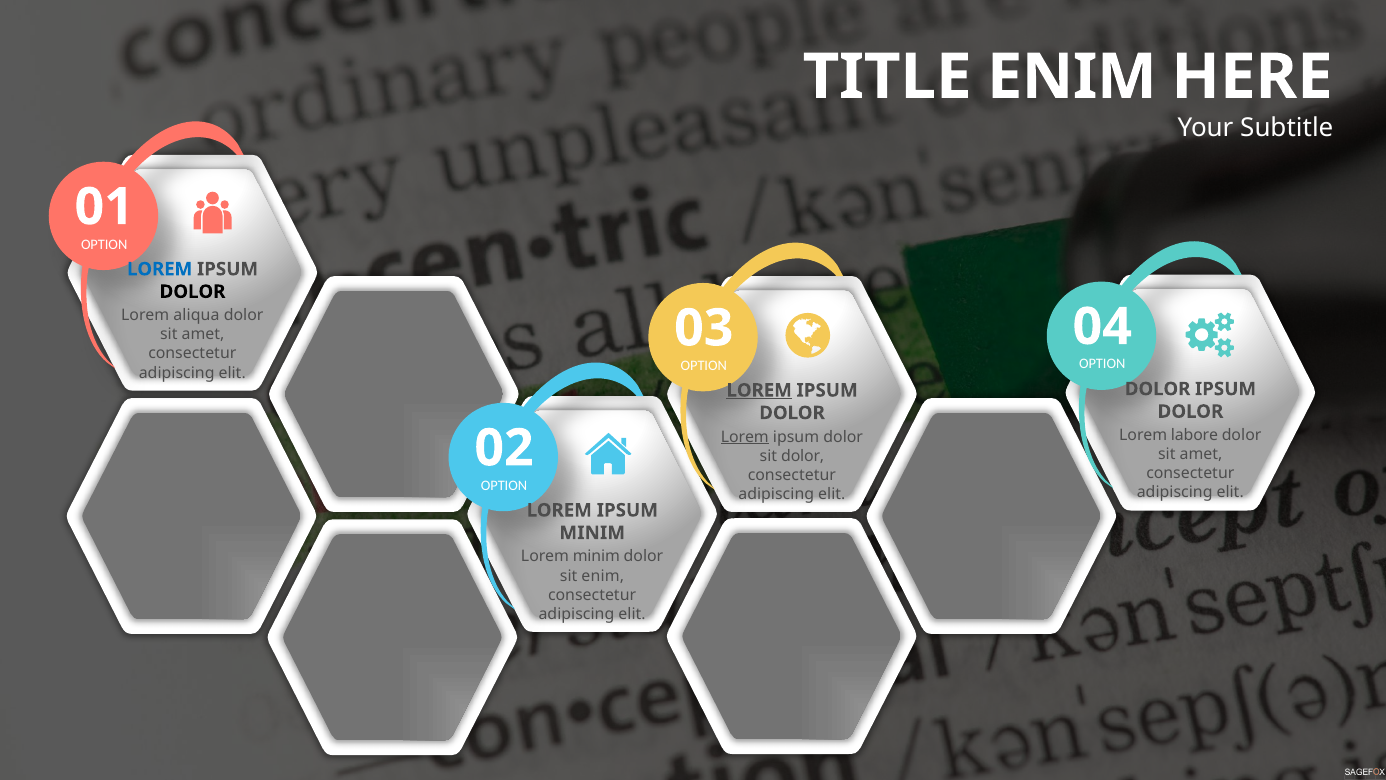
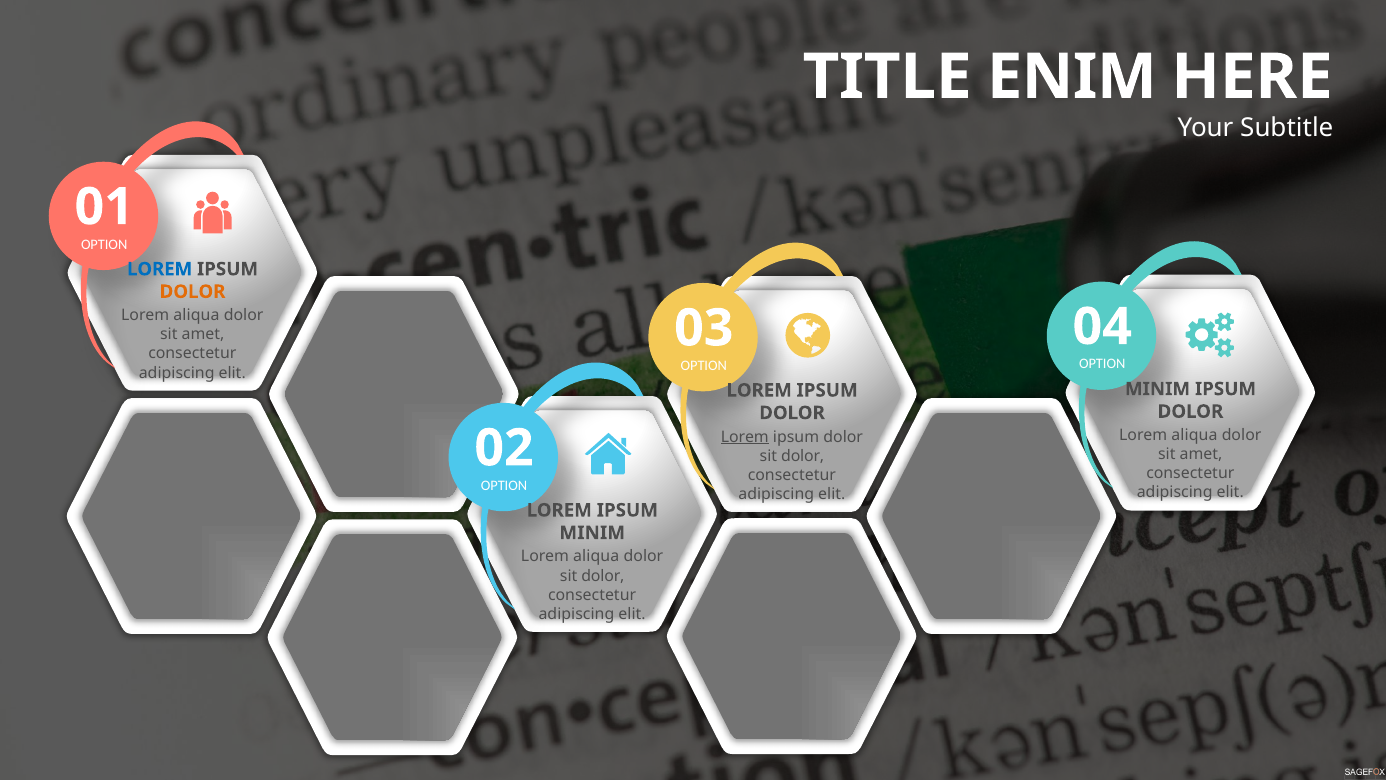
DOLOR colour: black -> orange (193, 292)
DOLOR: DOLOR -> MINIM (1158, 389)
LOREM underline: present -> none (759, 390)
labore: labore -> aliqua (1194, 435)
minim: minim -> aliqua (596, 556)
enim: enim -> dolor (603, 575)
